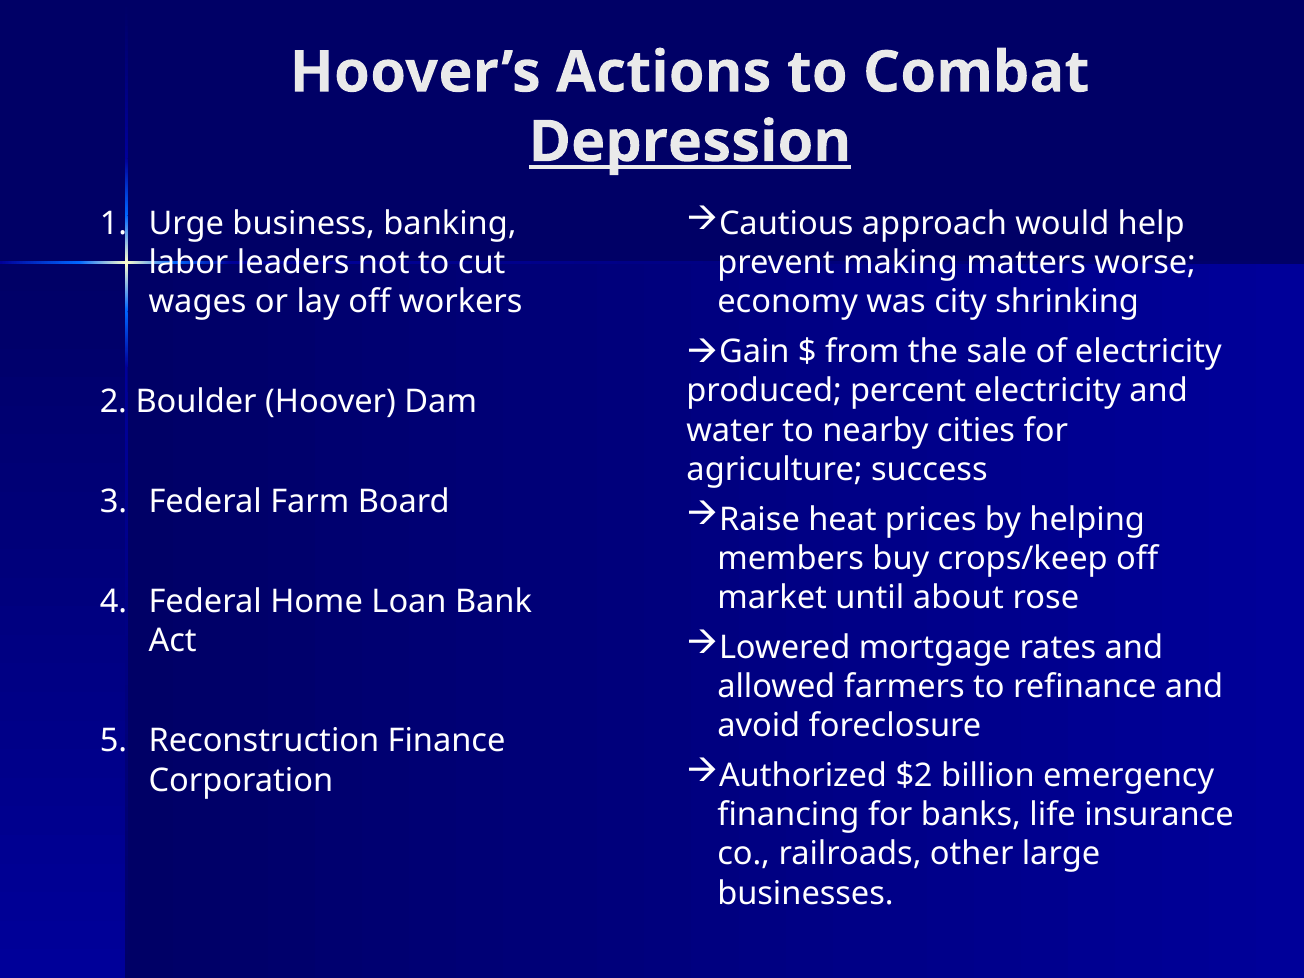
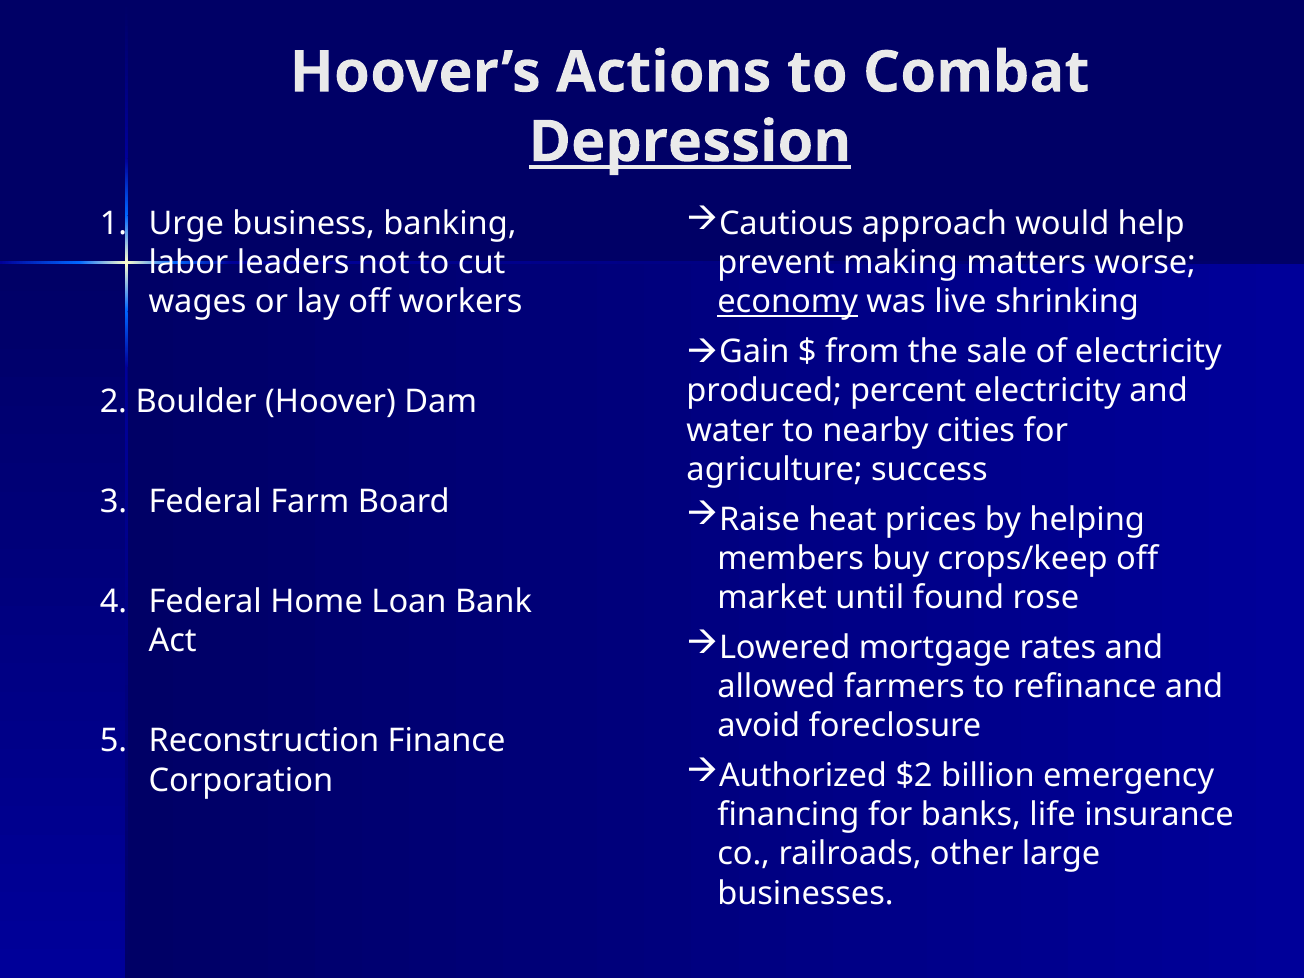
economy underline: none -> present (788, 302)
city: city -> live (960, 302)
about: about -> found (958, 598)
